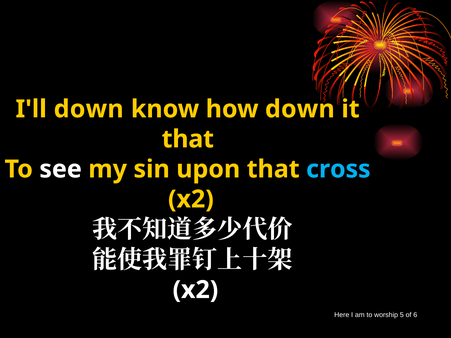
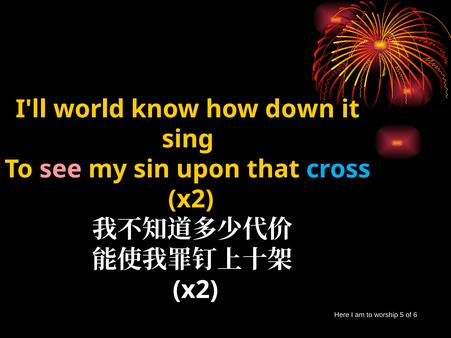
I'll down: down -> world (89, 109)
that: that -> sing (188, 139)
see colour: white -> pink (61, 169)
